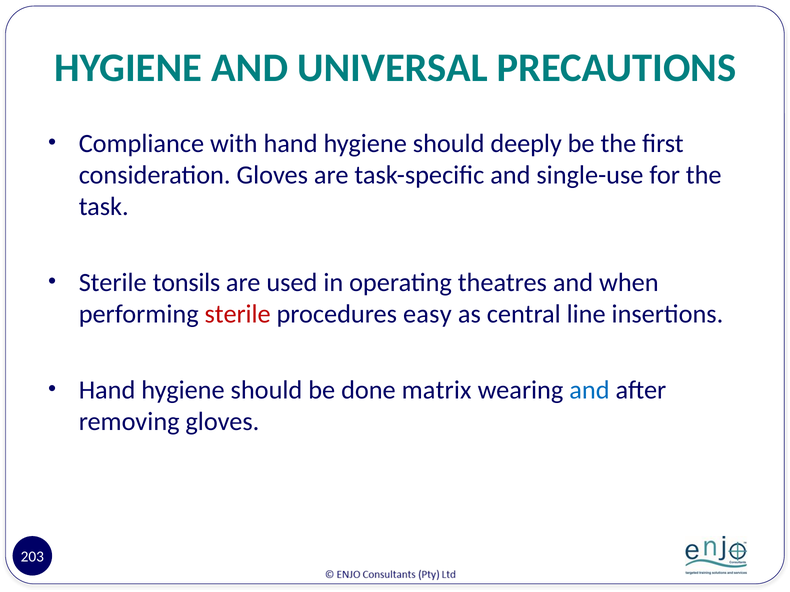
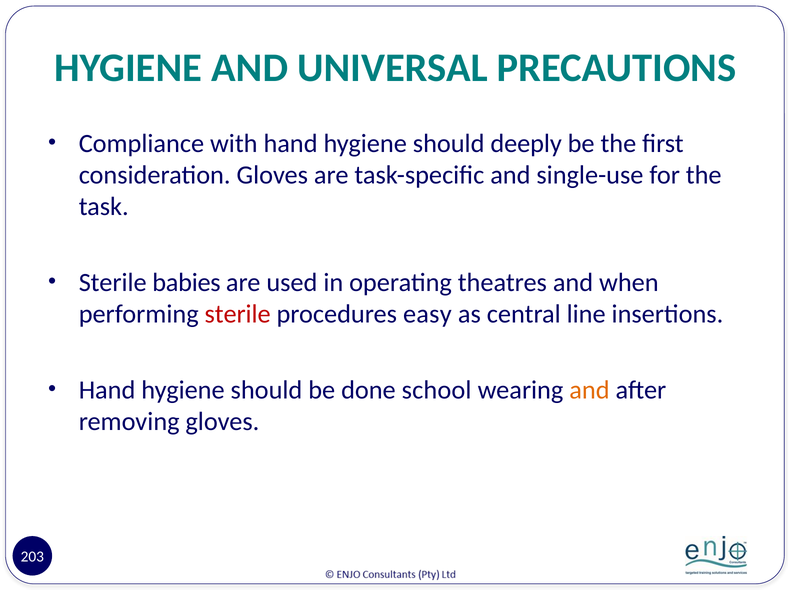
tonsils: tonsils -> babies (186, 283)
matrix: matrix -> school (437, 390)
and colour: blue -> orange (590, 390)
